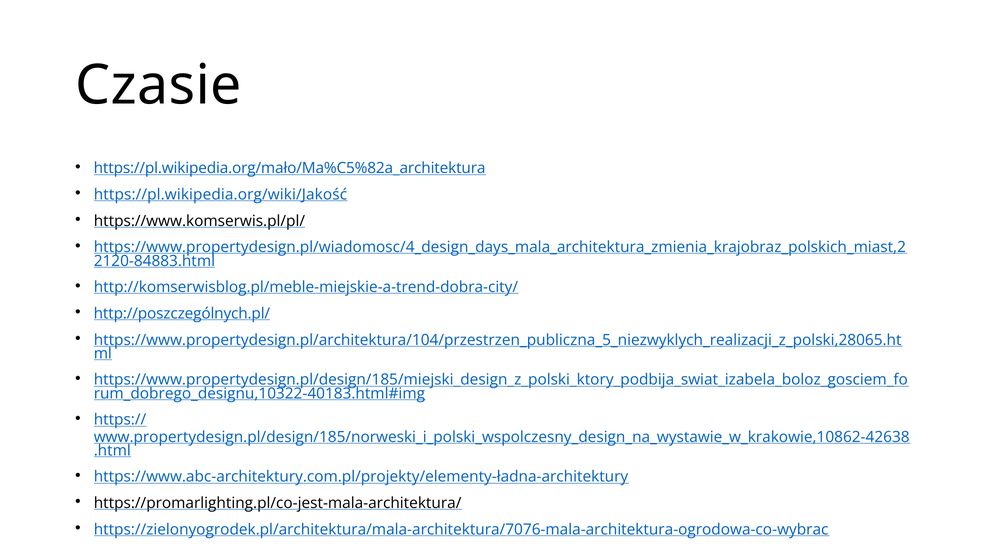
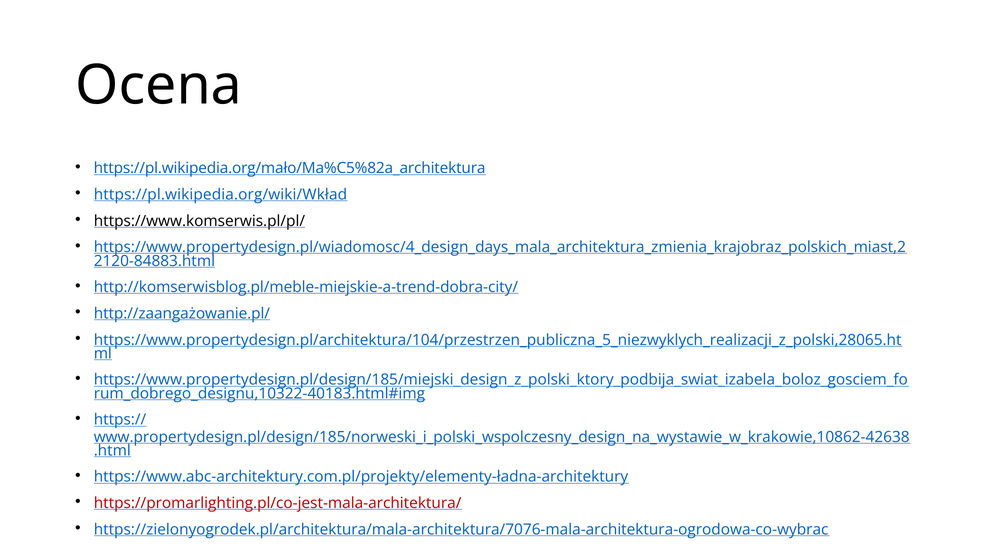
Czasie: Czasie -> Ocena (159, 85)
https://pl.wikipedia.org/wiki/Jakość: https://pl.wikipedia.org/wiki/Jakość -> https://pl.wikipedia.org/wiki/Wkład (220, 195)
http://poszczególnych.pl/: http://poszczególnych.pl/ -> http://zaangażowanie.pl/ (182, 314)
https://promarlighting.pl/co-jest-mala-architektura/ colour: black -> red (278, 503)
